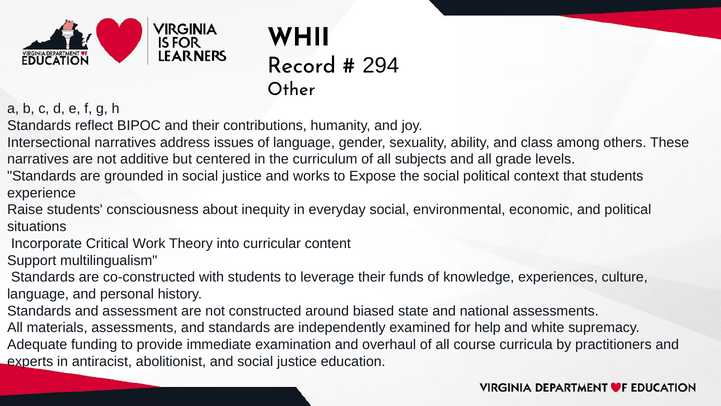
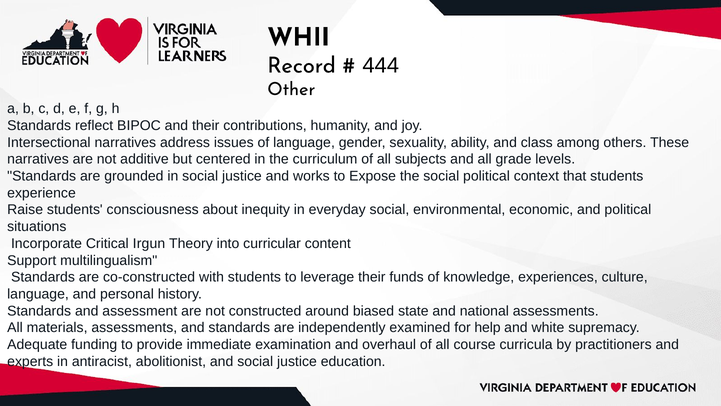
294: 294 -> 444 (381, 65)
Work: Work -> Irgun (149, 243)
